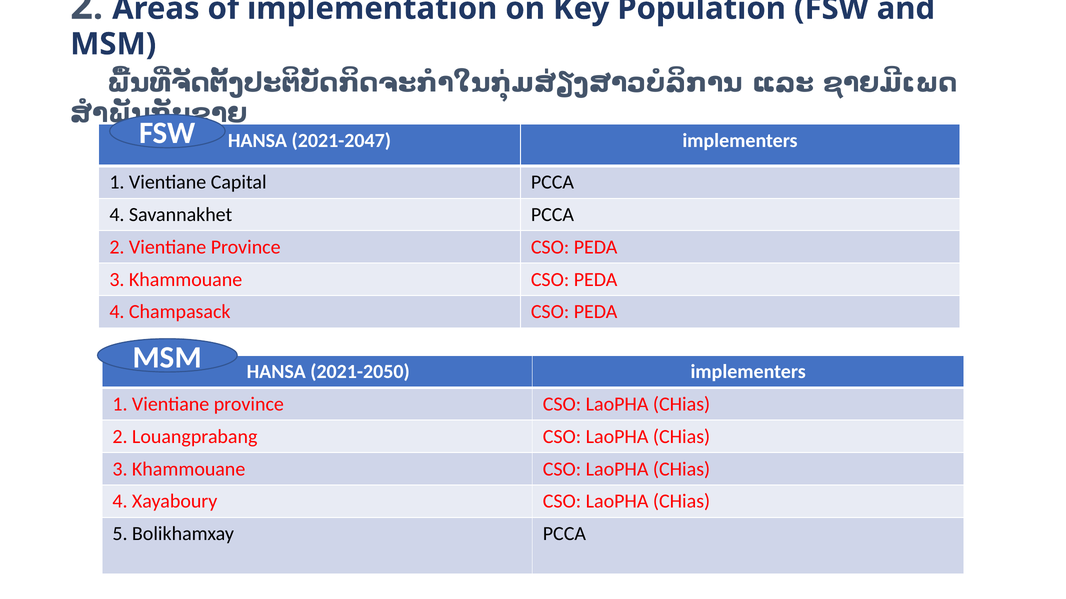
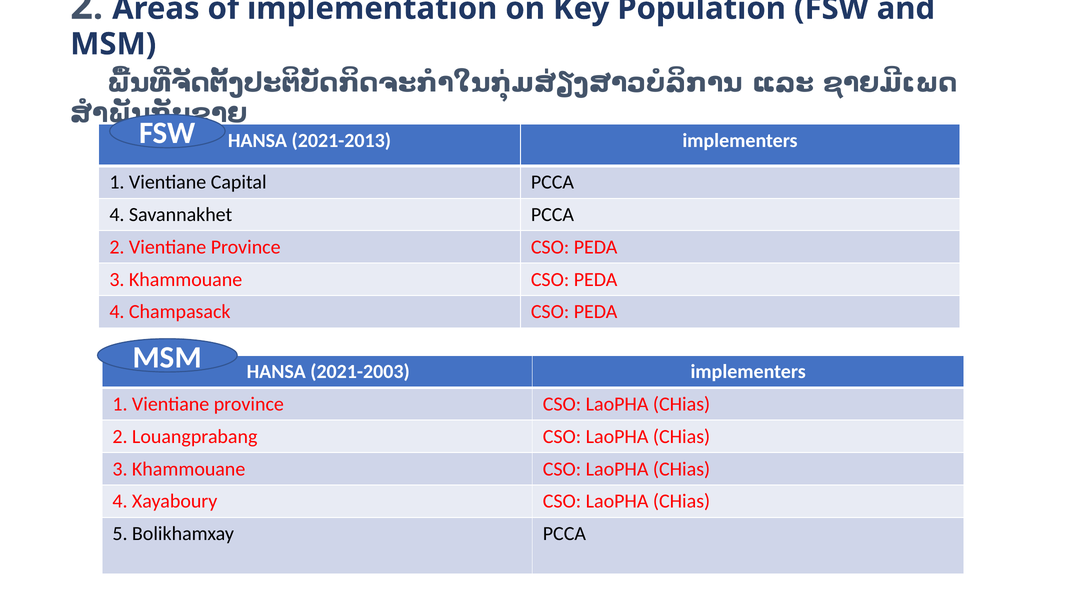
2021-2047: 2021-2047 -> 2021-2013 (341, 141)
2021-2050: 2021-2050 -> 2021-2003 (360, 372)
